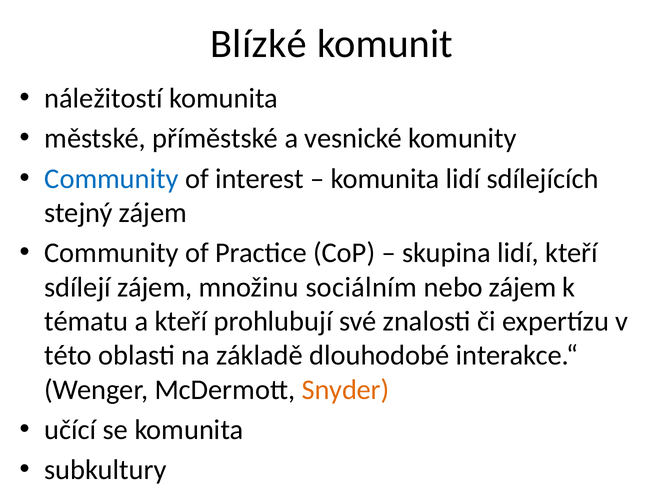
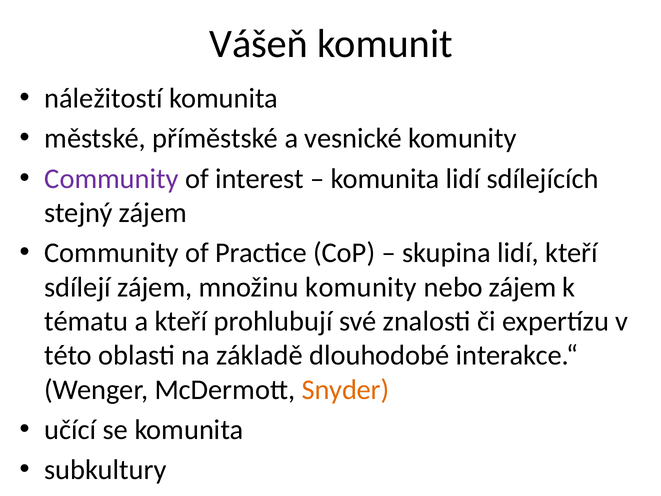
Blízké: Blízké -> Vášeň (259, 44)
Community colour: blue -> purple (112, 179)
množinu sociálním: sociálním -> komunity (361, 287)
